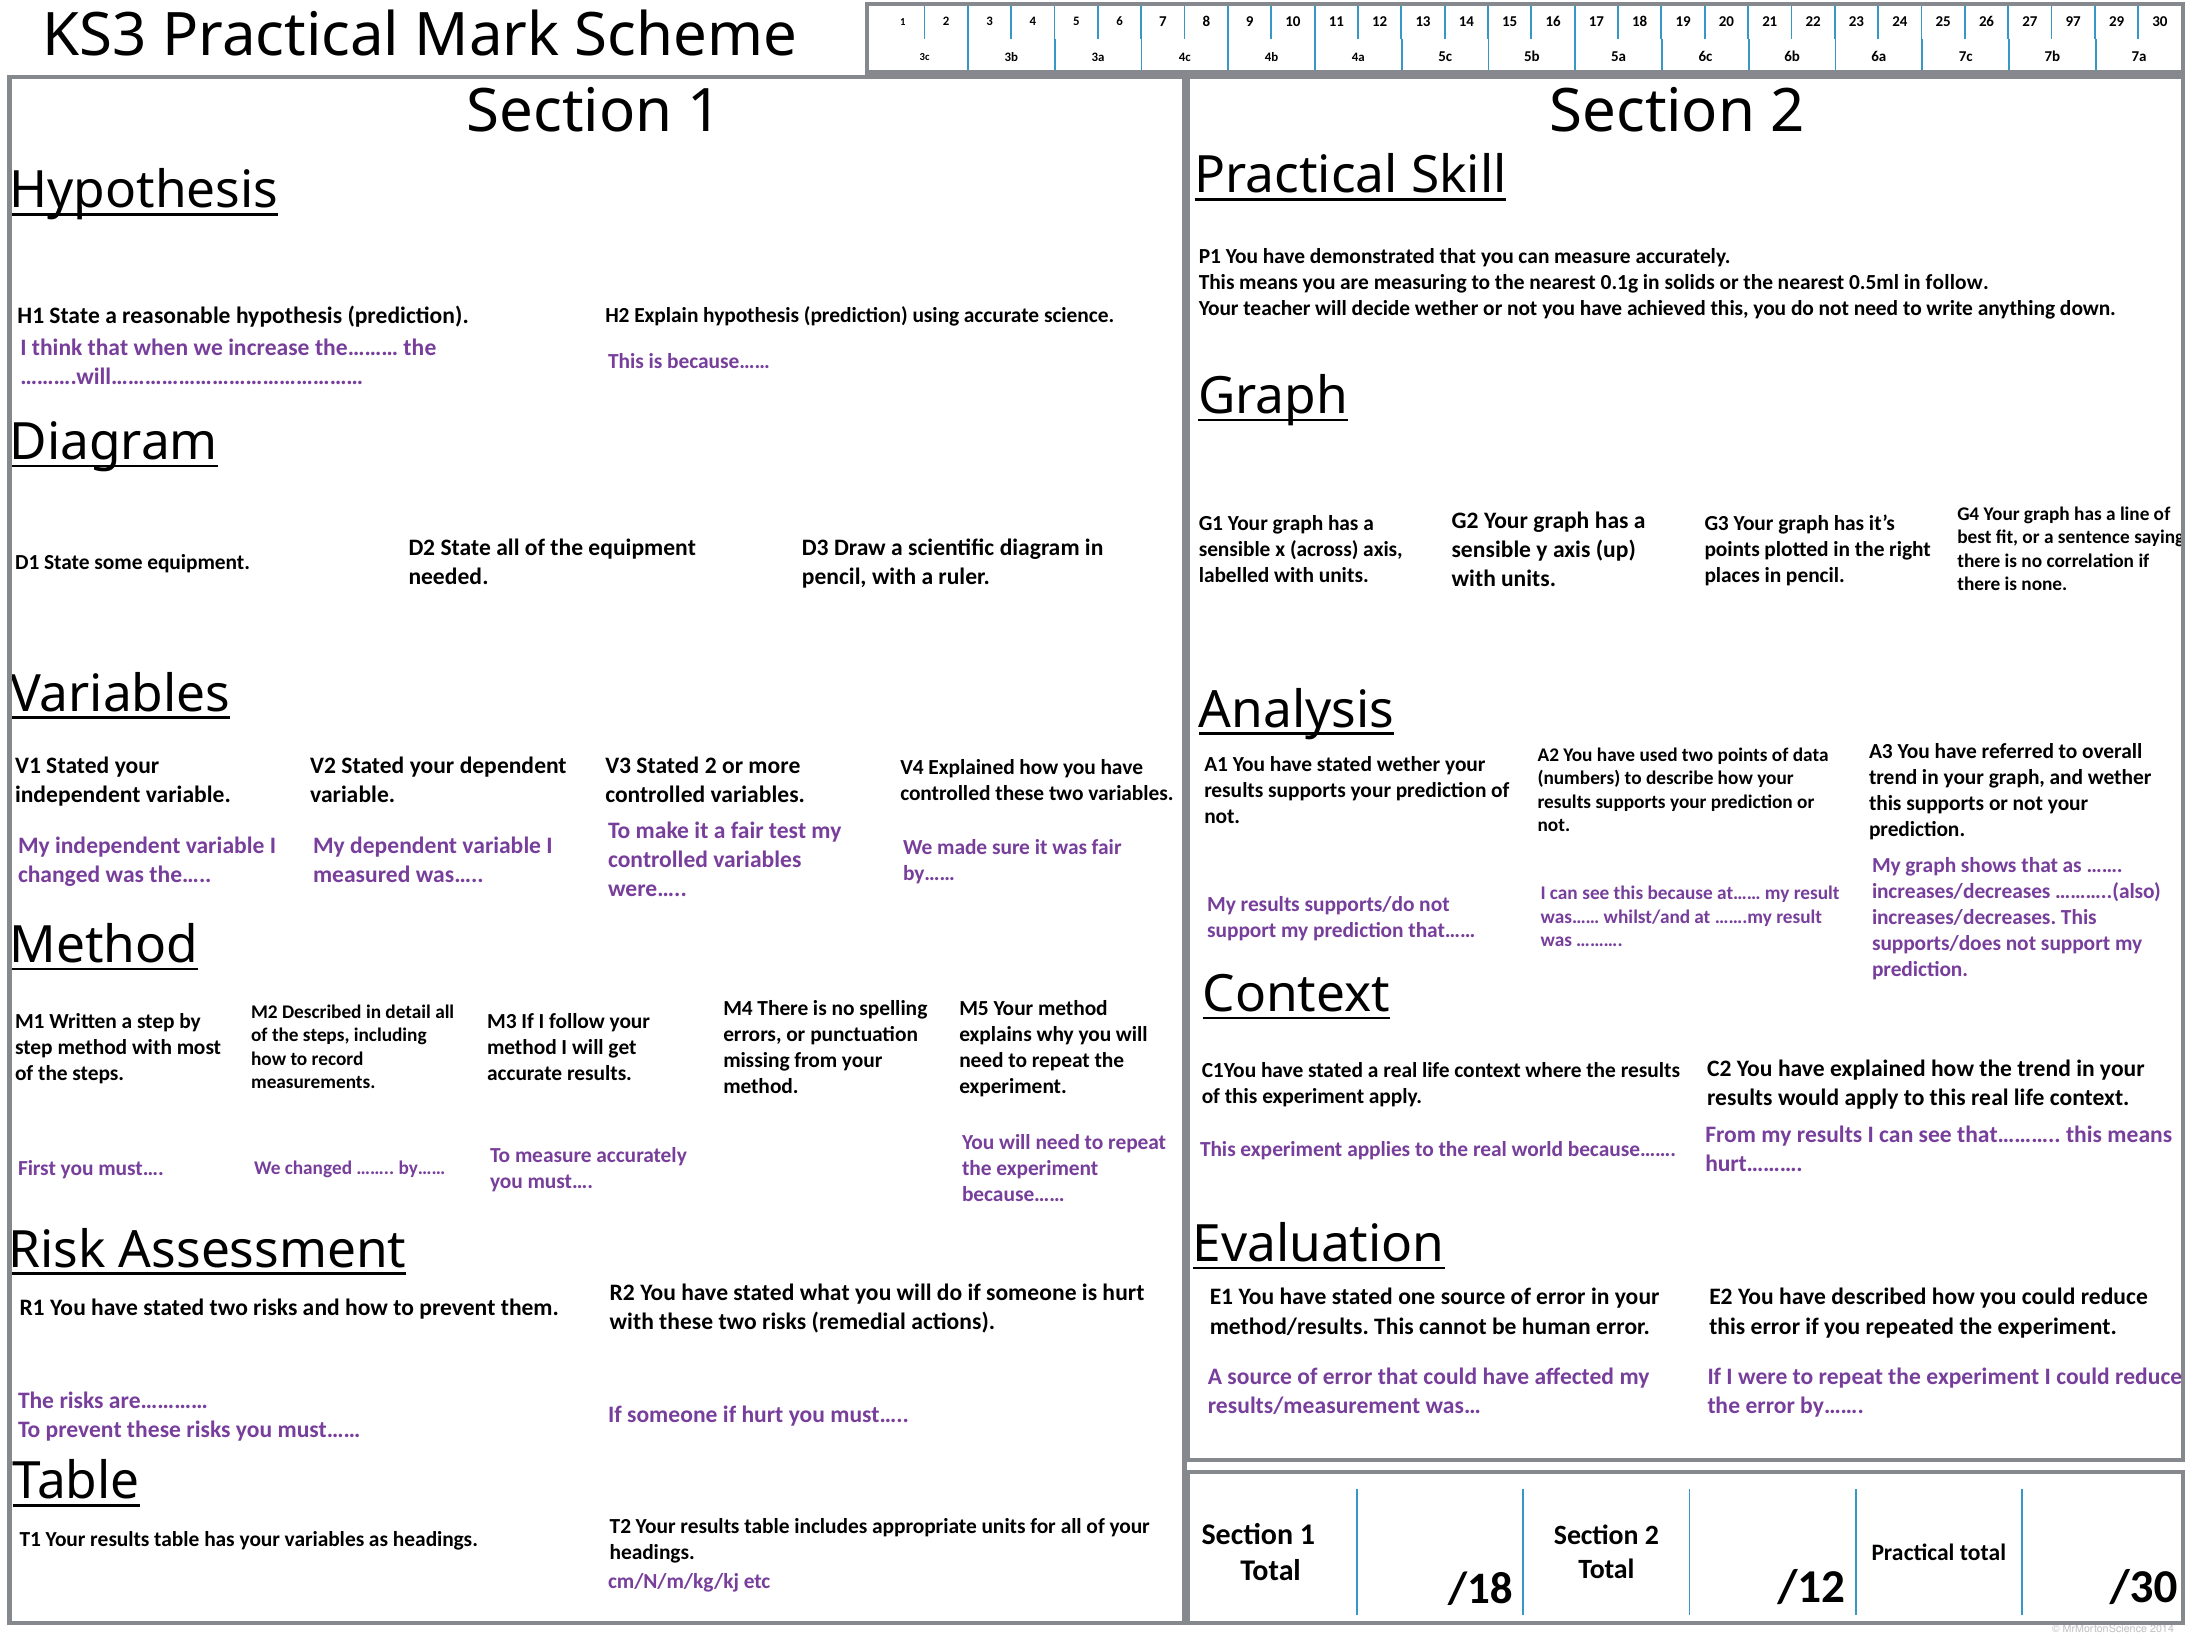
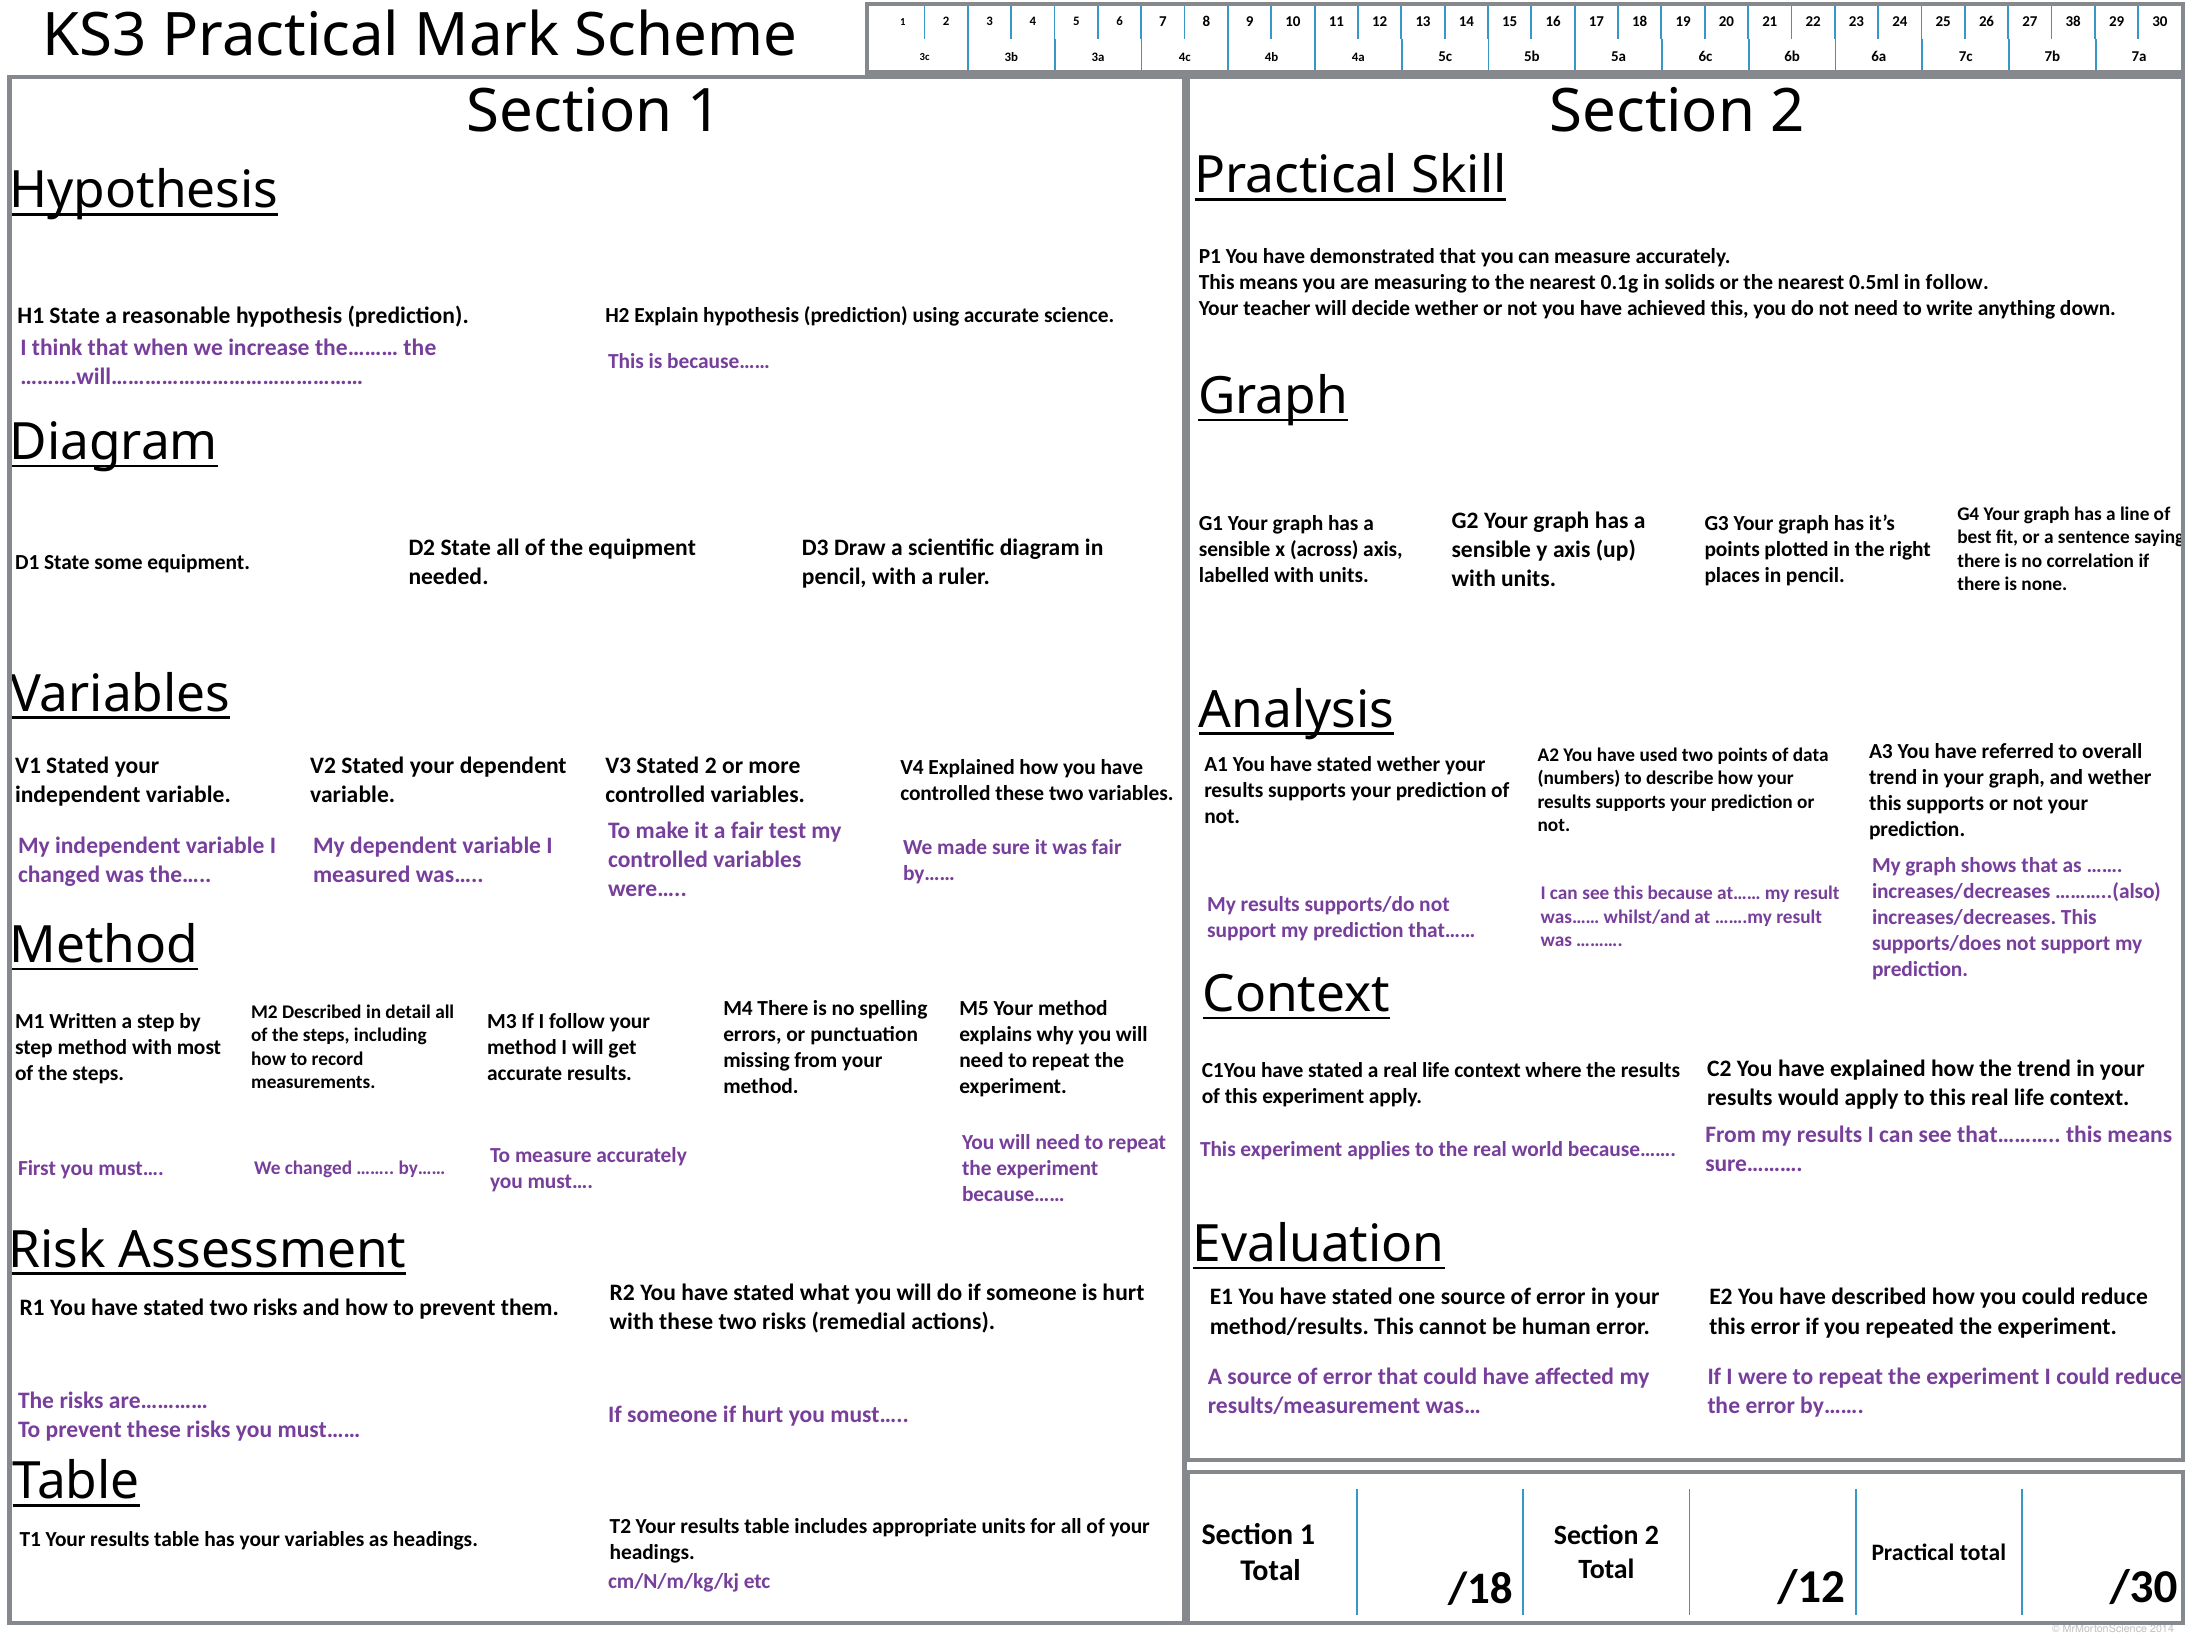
97: 97 -> 38 (2073, 22)
hurt………: hurt……… -> sure……… (1754, 1164)
